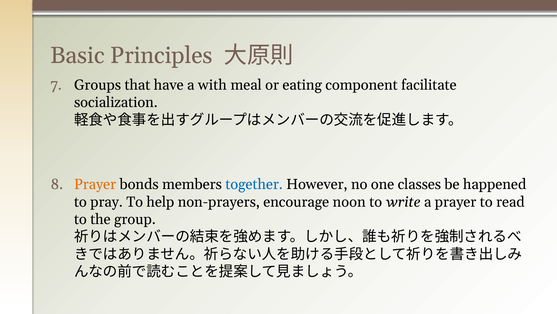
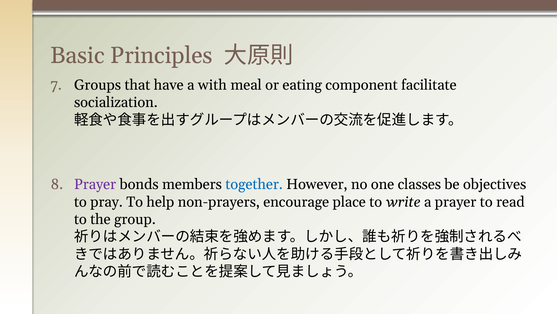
Prayer colour: orange -> purple (95, 184)
happened: happened -> objectives (495, 184)
noon: noon -> place (349, 201)
